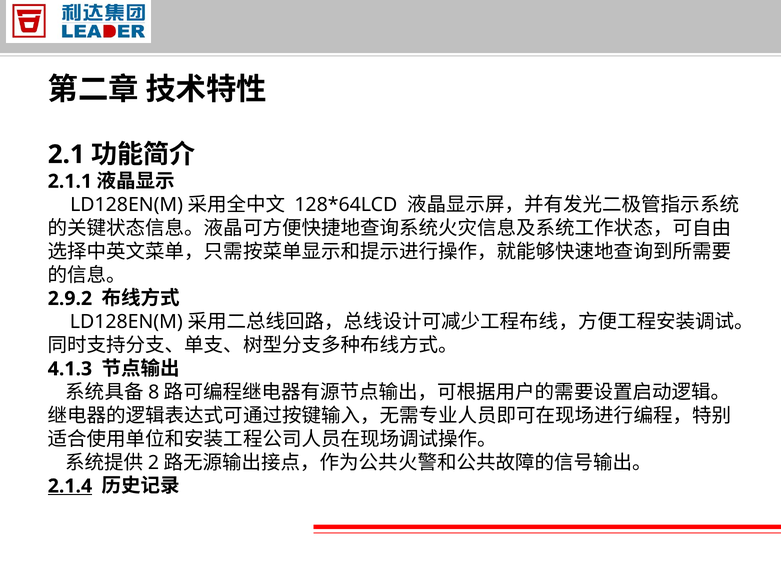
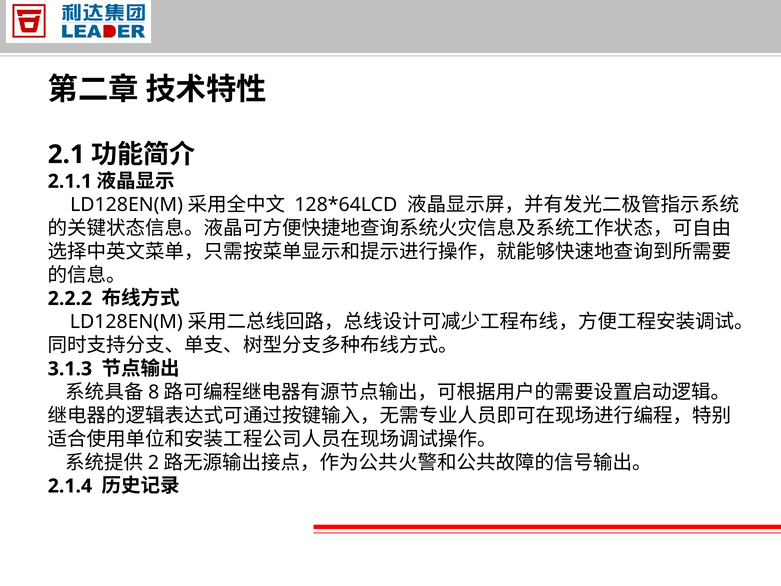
2.9.2: 2.9.2 -> 2.2.2 (70, 298)
4.1.3: 4.1.3 -> 3.1.3 (70, 369)
2.1.4 underline: present -> none (70, 486)
